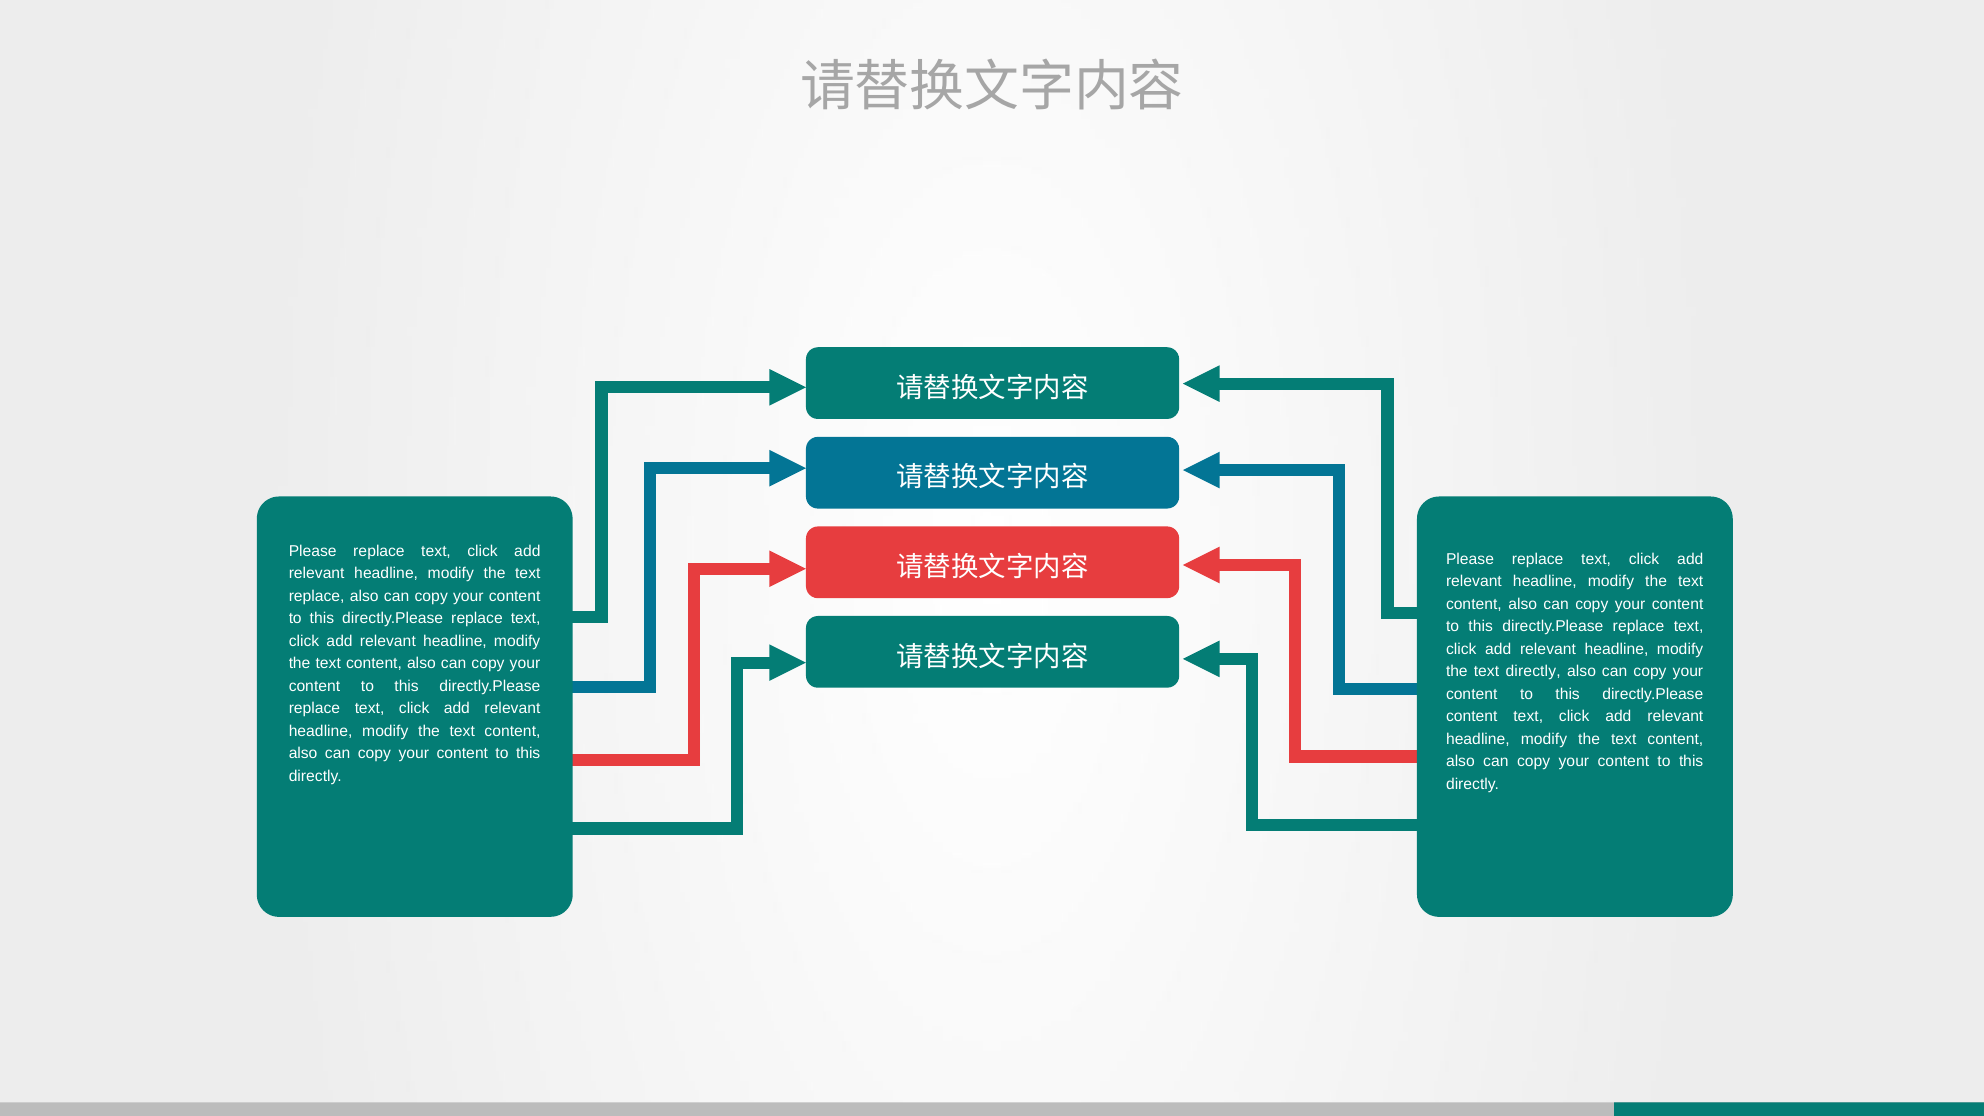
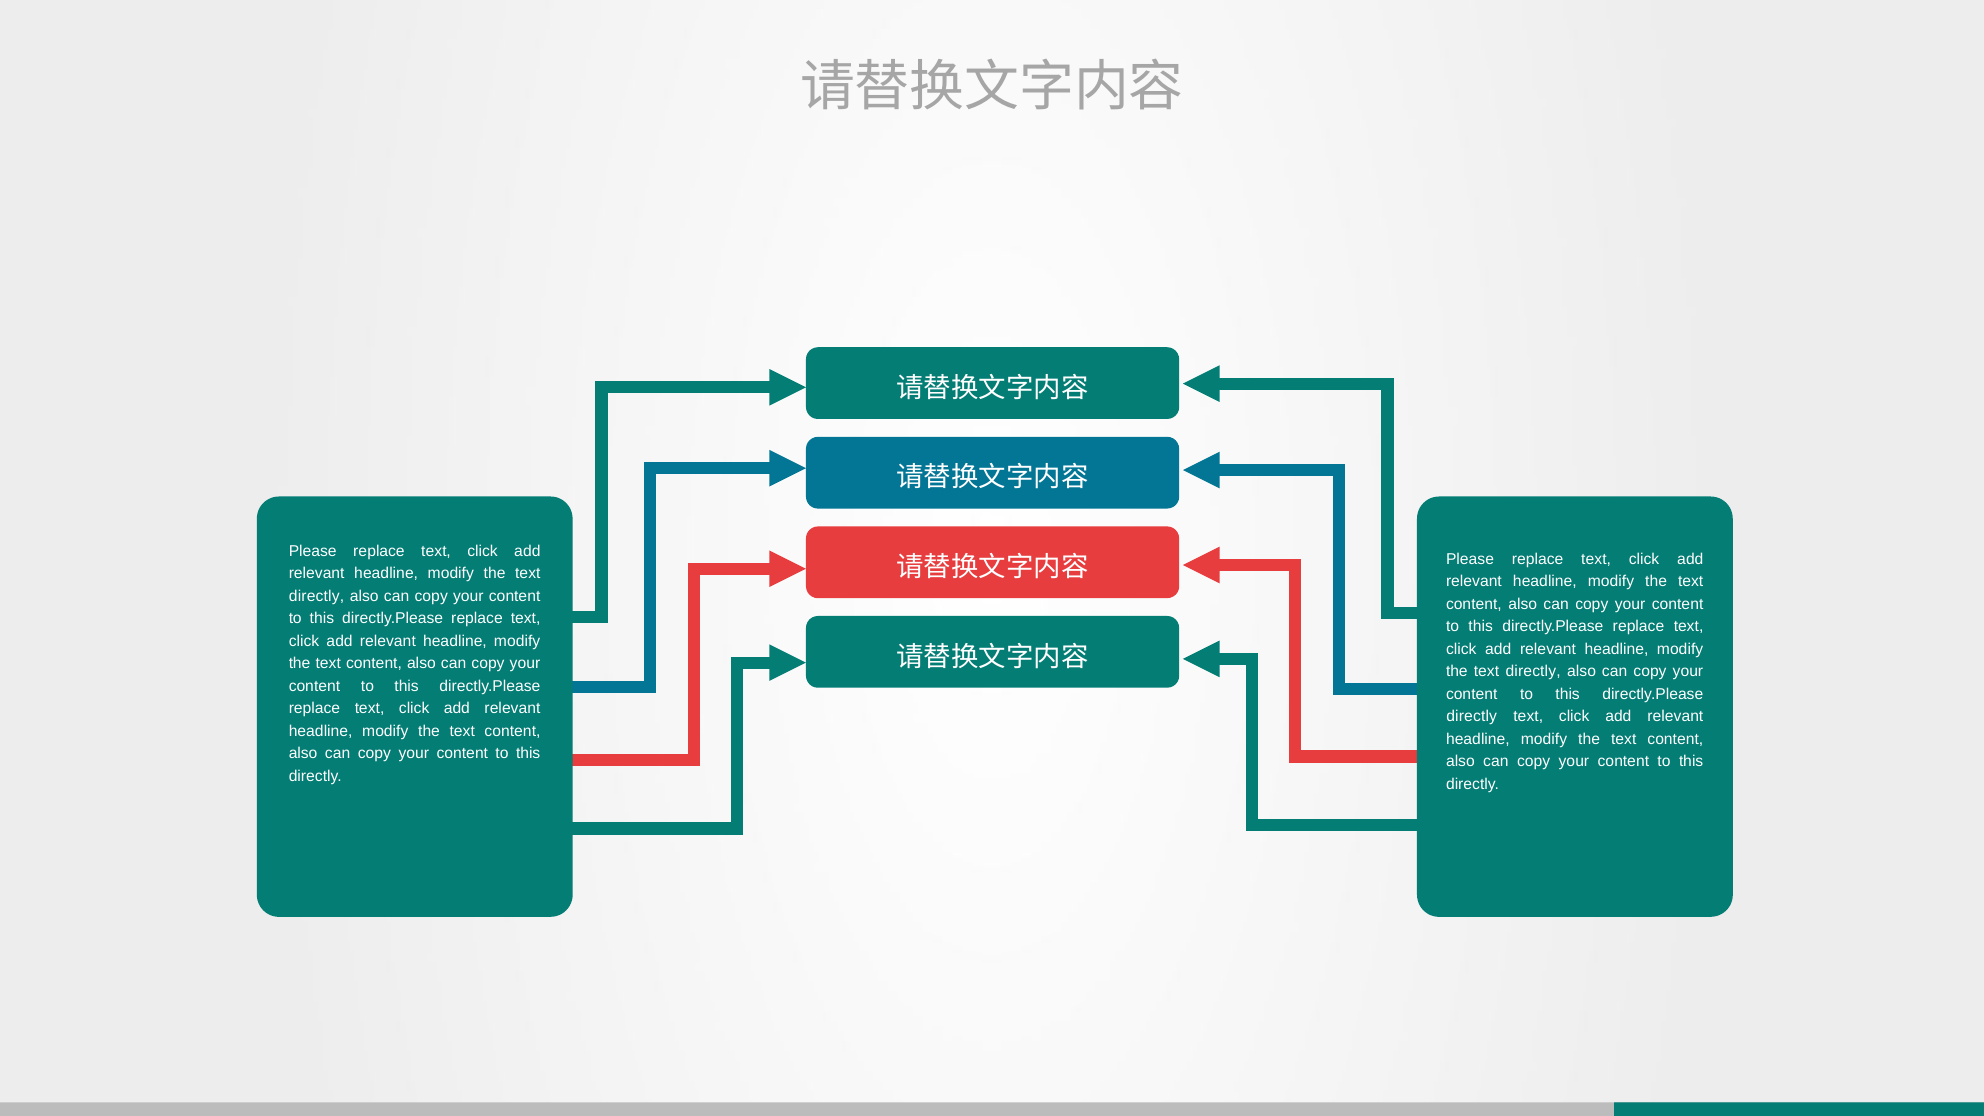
replace: replace -> directly (317, 596)
content: content -> directly (1472, 717)
